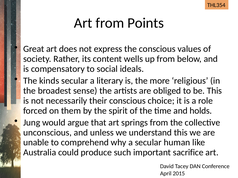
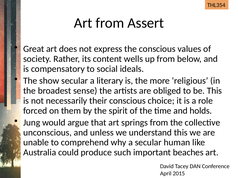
Points: Points -> Assert (146, 23)
kinds: kinds -> show (49, 81)
sacrifice: sacrifice -> beaches (188, 153)
